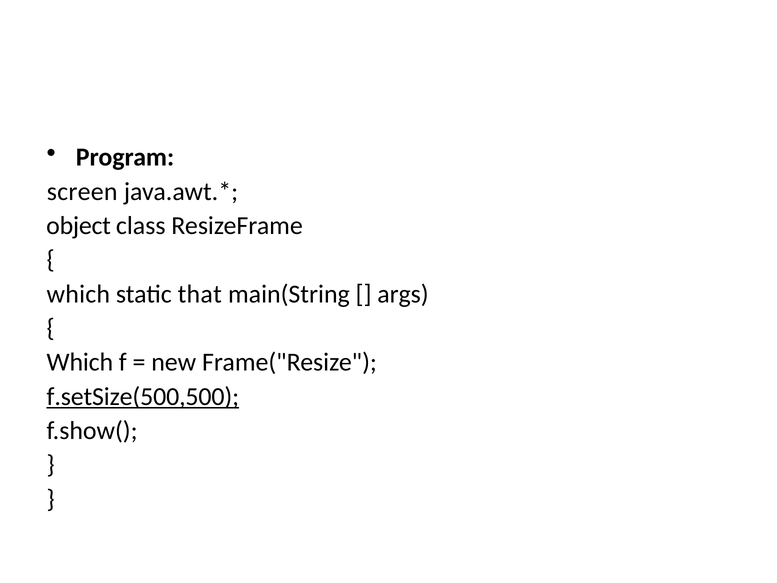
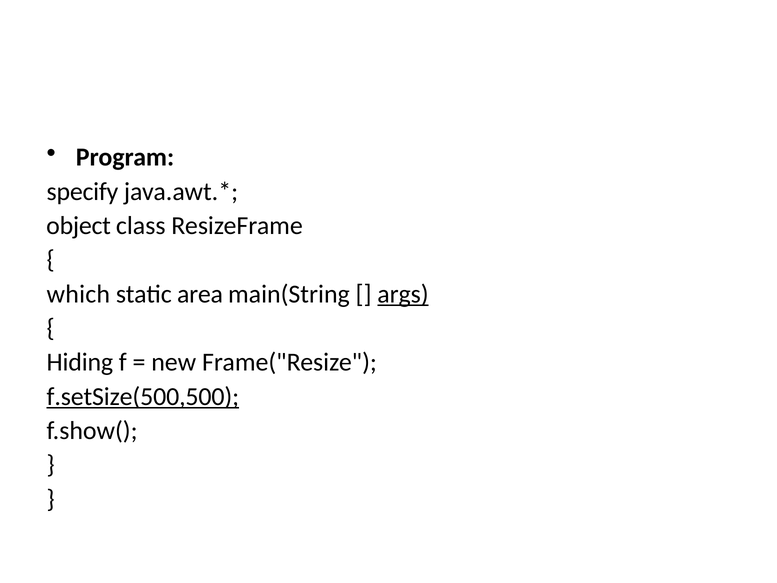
screen: screen -> specify (82, 191)
that: that -> area (200, 294)
args underline: none -> present (403, 294)
Which: Which -> Hiding (80, 362)
